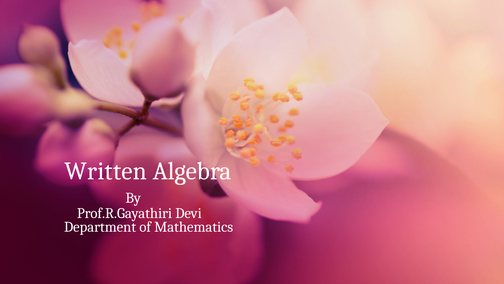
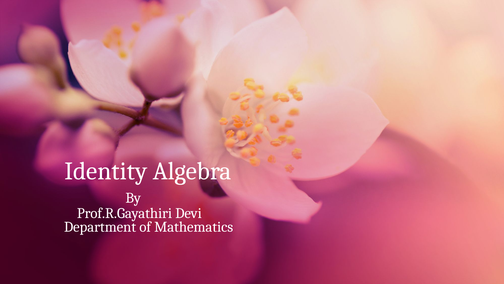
Written: Written -> Identity (106, 171)
